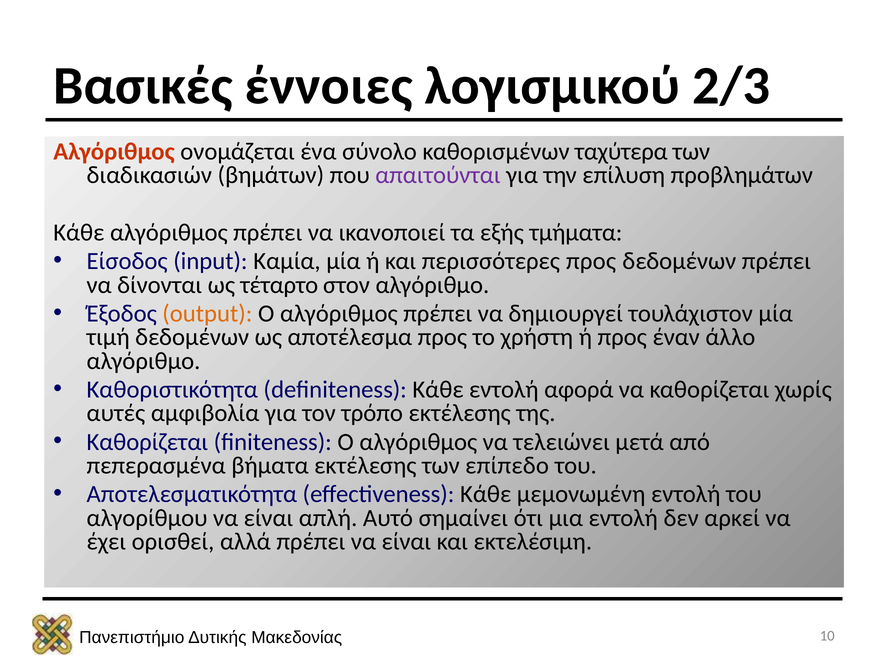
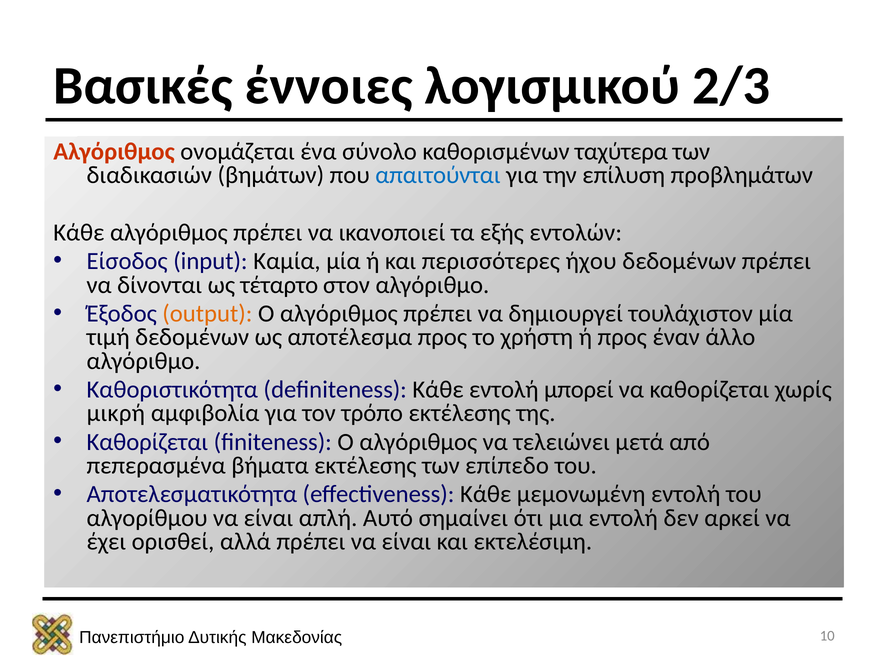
απαιτούνται colour: purple -> blue (438, 175)
τμήματα: τμήματα -> εντολών (576, 233)
περισσότερες προς: προς -> ήχου (591, 261)
αφορά: αφορά -> μπορεί (579, 390)
αυτές: αυτές -> μικρή (116, 413)
